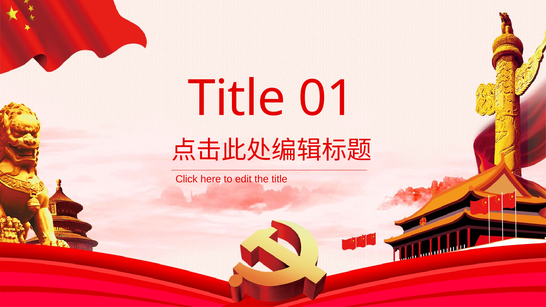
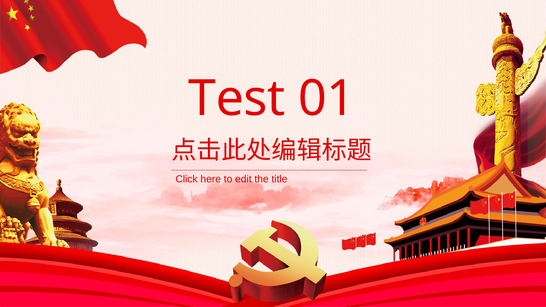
Title: Title -> Test (237, 99)
